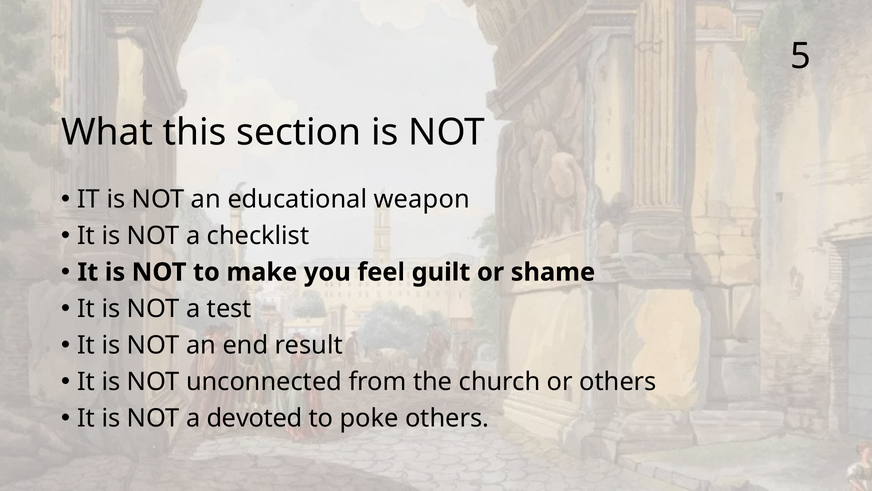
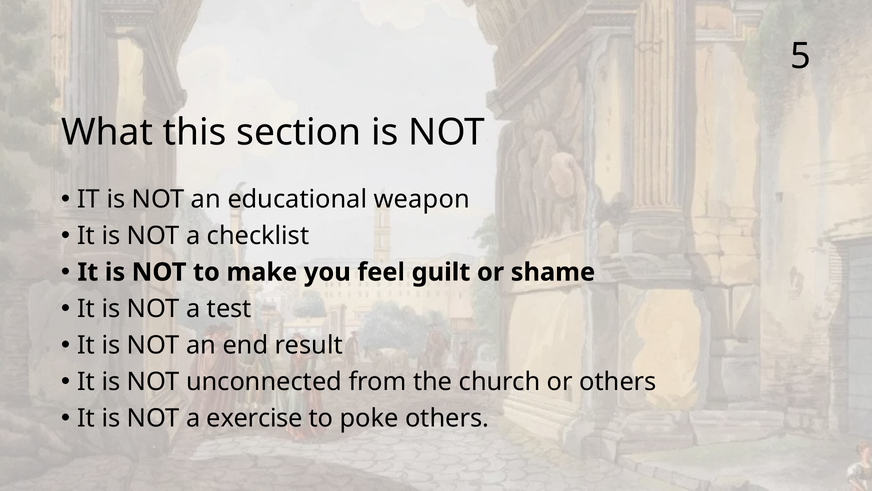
devoted: devoted -> exercise (255, 418)
